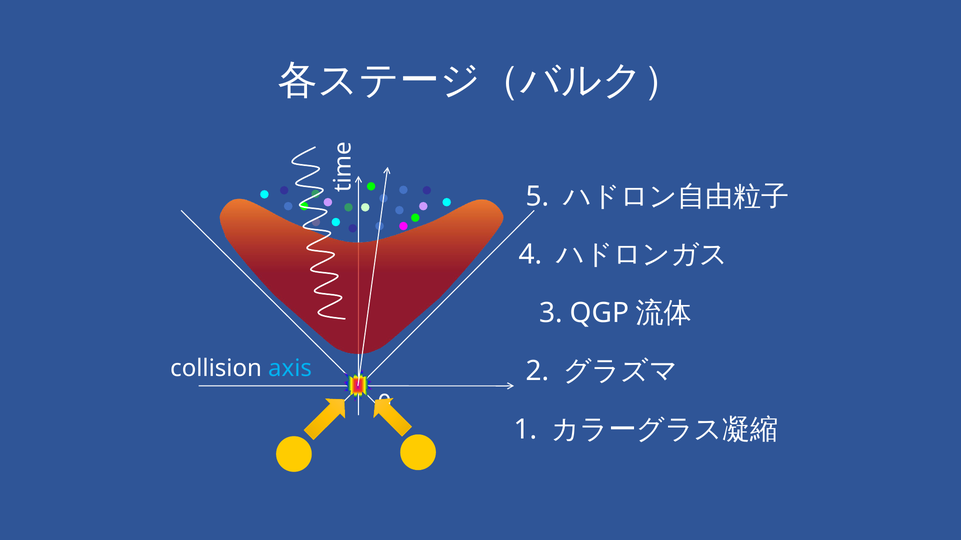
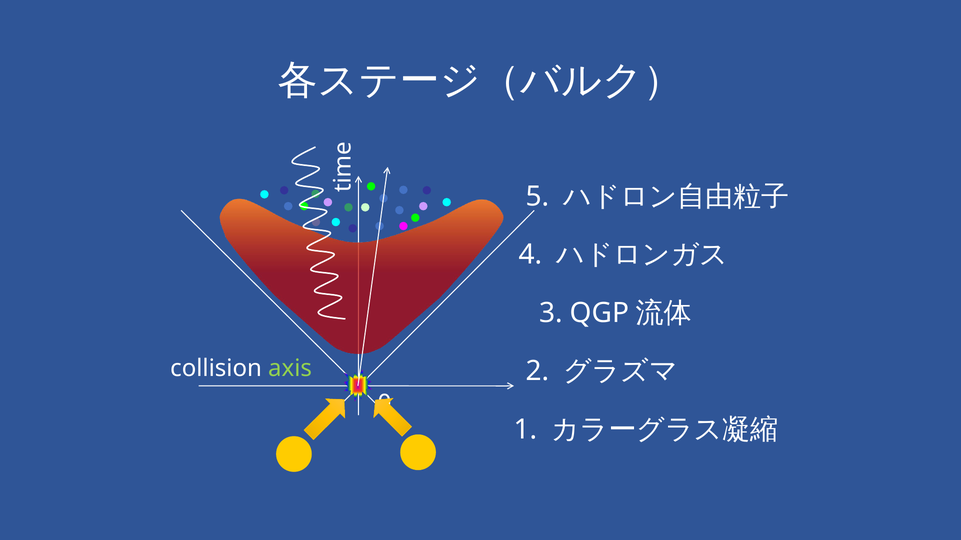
axis colour: light blue -> light green (290, 368)
